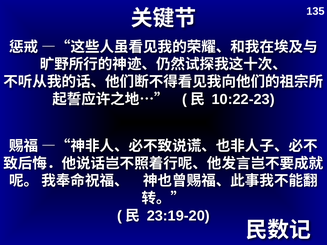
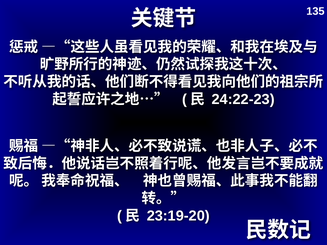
10:22-23: 10:22-23 -> 24:22-23 (243, 99)
